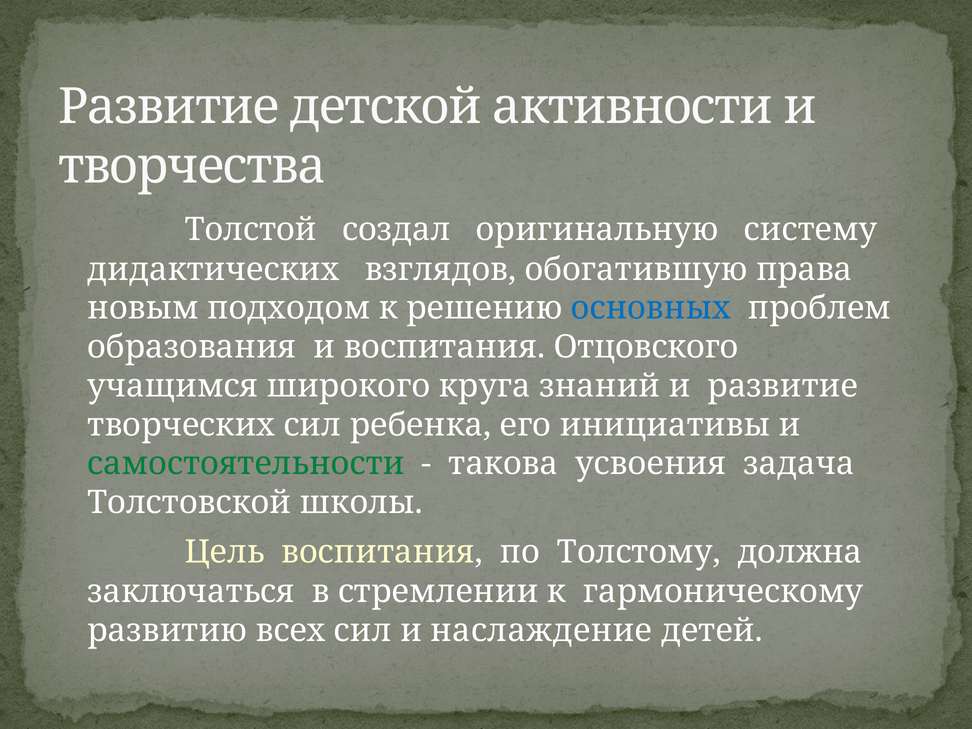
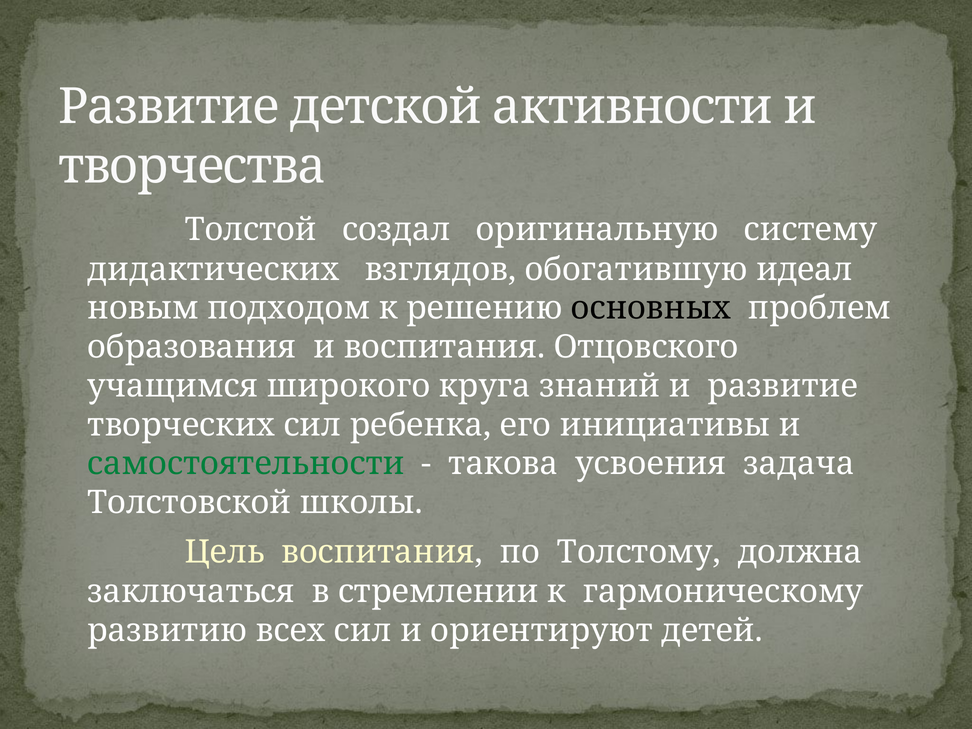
права: права -> идеал (804, 269)
основных colour: blue -> black (651, 308)
наслаждение: наслаждение -> ориентируют (542, 631)
